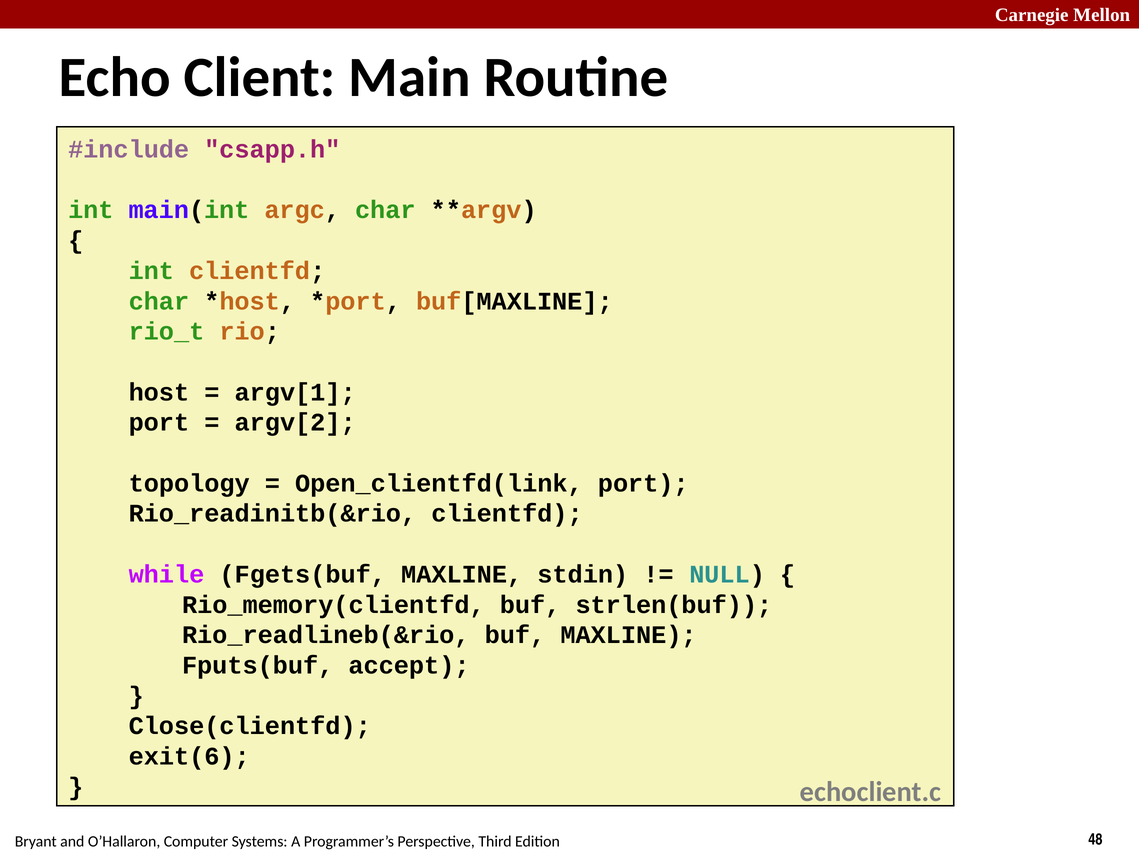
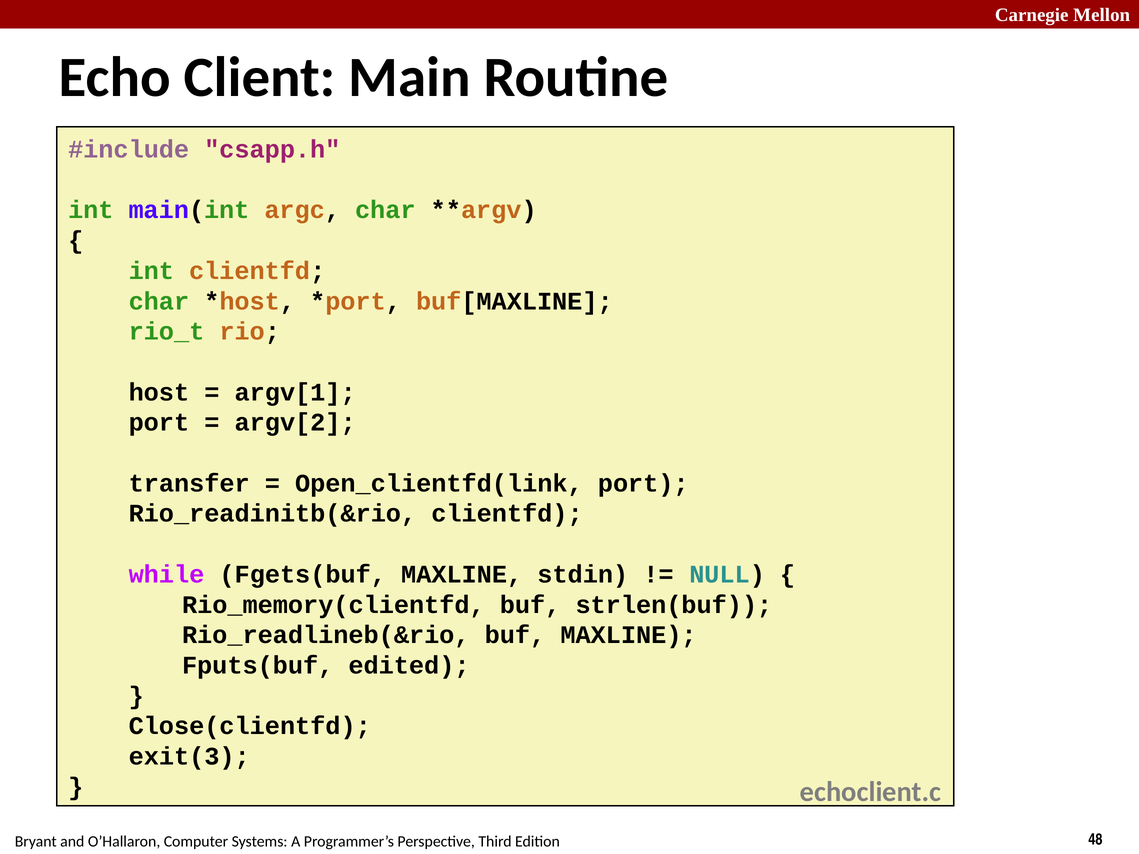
topology: topology -> transfer (189, 483)
accept: accept -> edited (409, 666)
exit(6: exit(6 -> exit(3 (189, 757)
